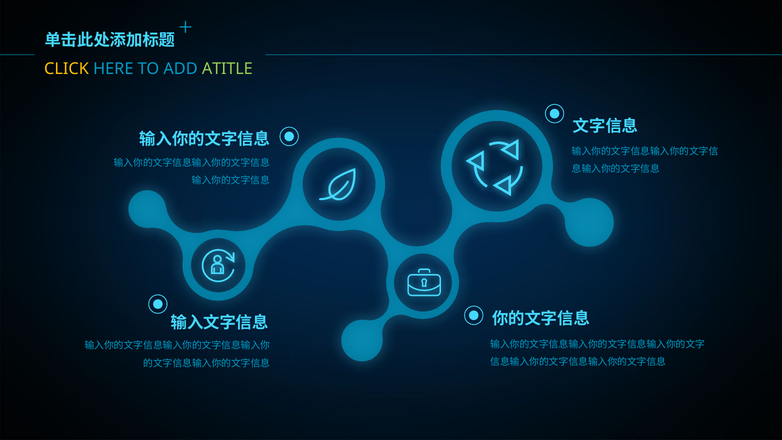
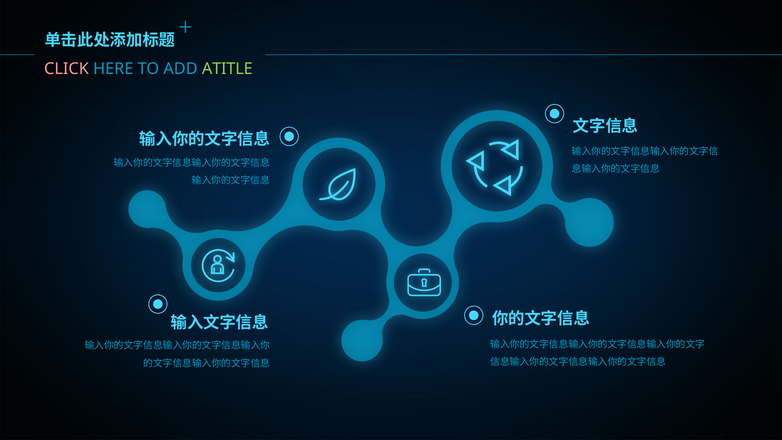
CLICK colour: yellow -> pink (66, 69)
